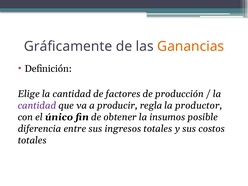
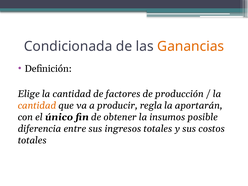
Gráficamente: Gráficamente -> Condicionada (68, 46)
cantidad colour: purple -> orange (37, 105)
productor: productor -> aportarán (199, 105)
